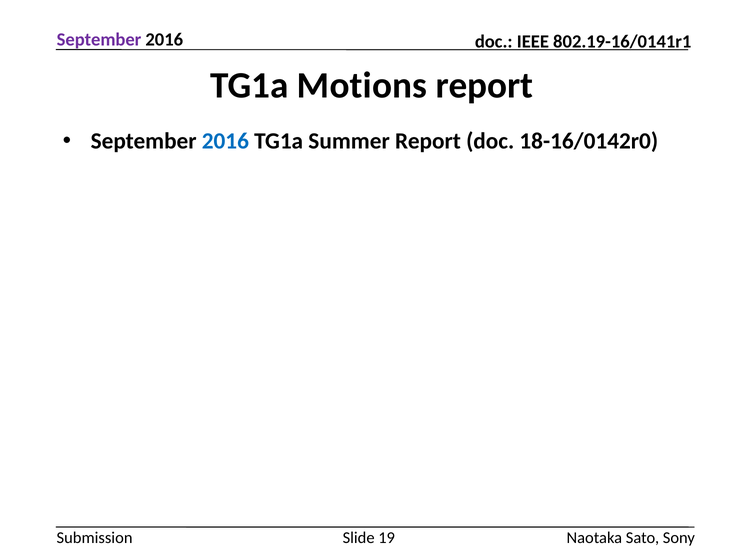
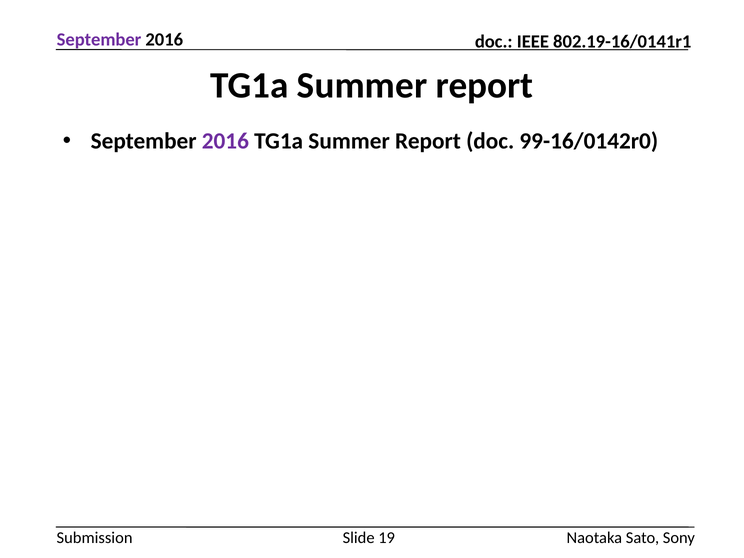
Motions: Motions -> Summer (362, 86)
2016 colour: blue -> purple (225, 141)
18-16/0142r0: 18-16/0142r0 -> 99-16/0142r0 (589, 141)
